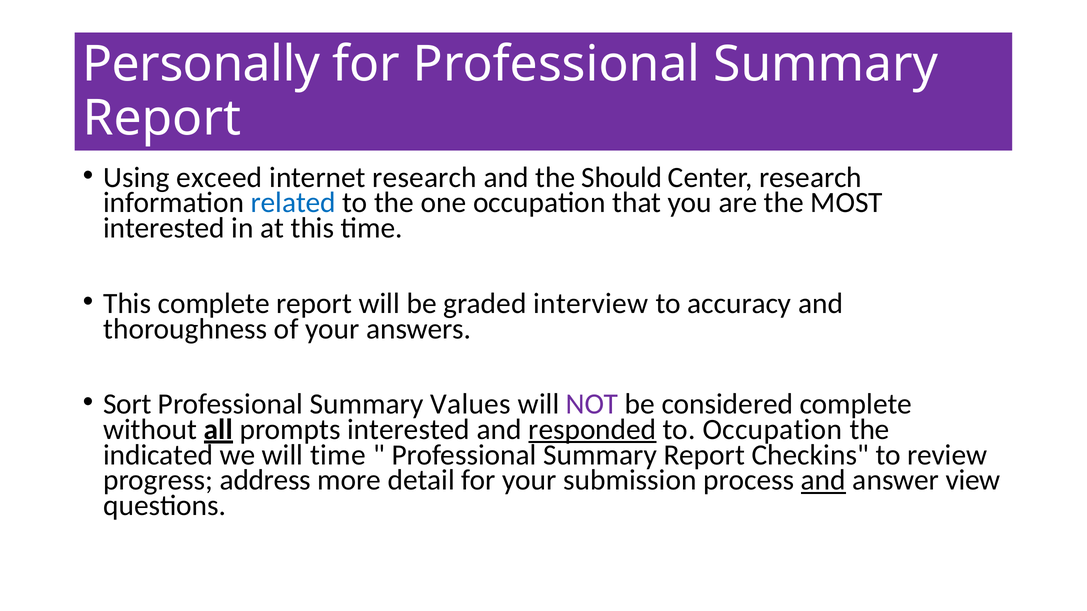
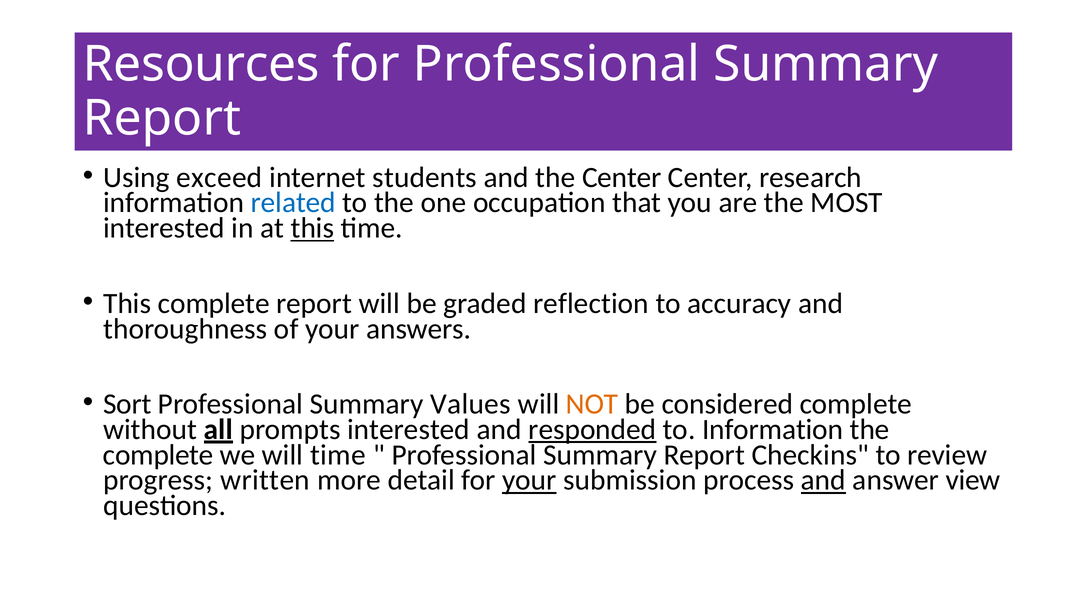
Personally: Personally -> Resources (201, 64)
internet research: research -> students (425, 177)
the Should: Should -> Center (622, 177)
this underline: none -> present (312, 228)
interview: interview -> reflection (591, 304)
NOT colour: purple -> orange (592, 404)
to Occupation: Occupation -> Information (773, 430)
indicated: indicated -> complete (158, 455)
address: address -> written (265, 481)
your underline: none -> present (529, 481)
